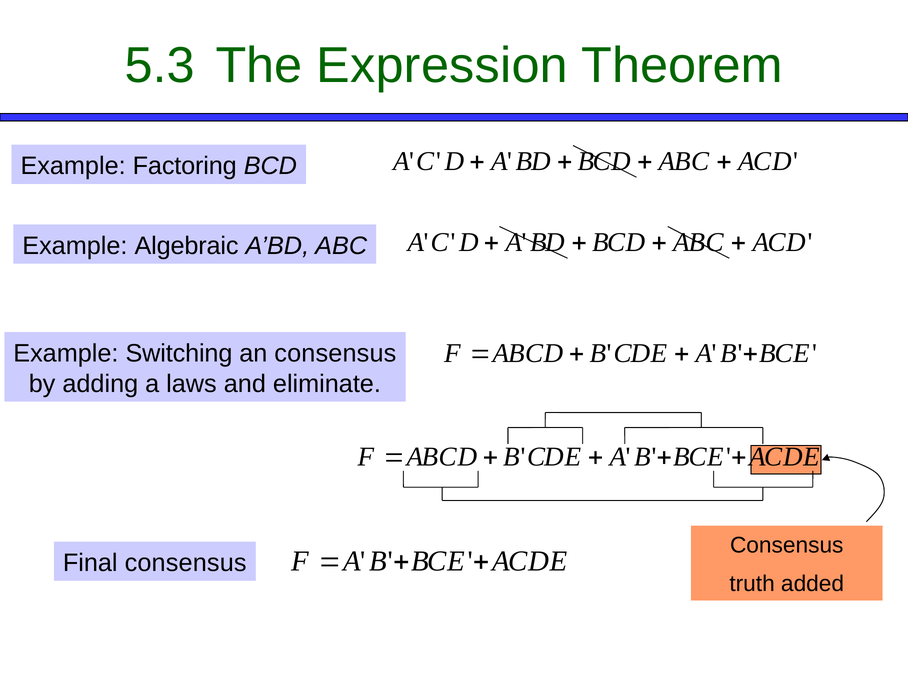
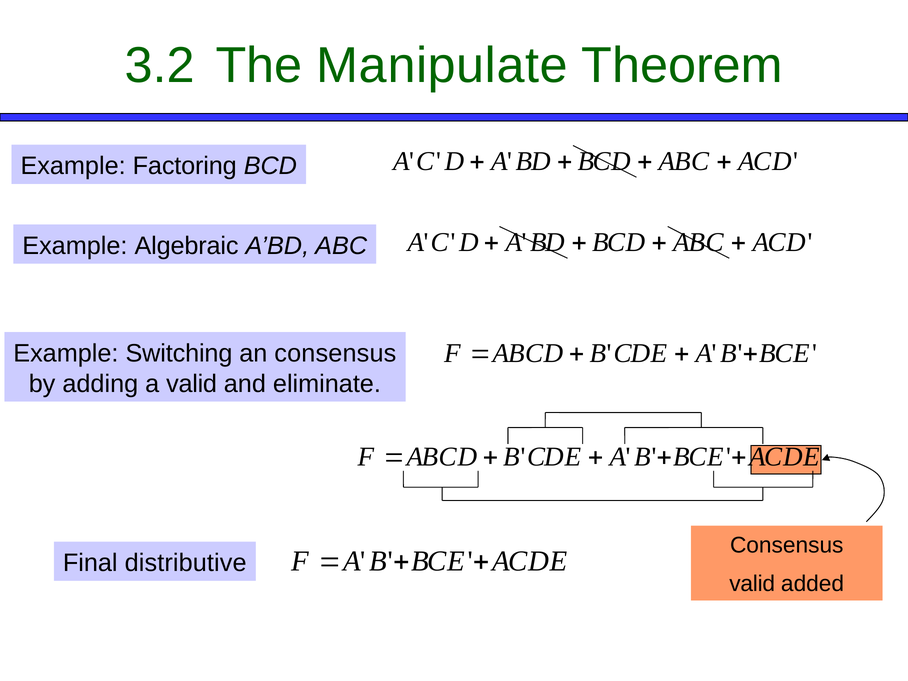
5.3: 5.3 -> 3.2 (160, 66)
Expression: Expression -> Manipulate (442, 66)
a laws: laws -> valid (192, 384)
Final consensus: consensus -> distributive (186, 563)
truth: truth -> valid (752, 584)
